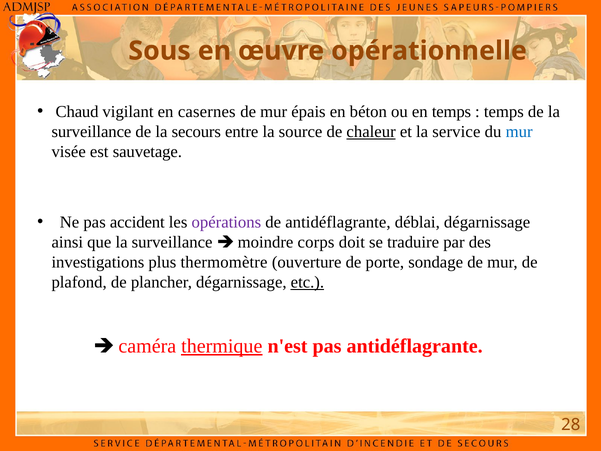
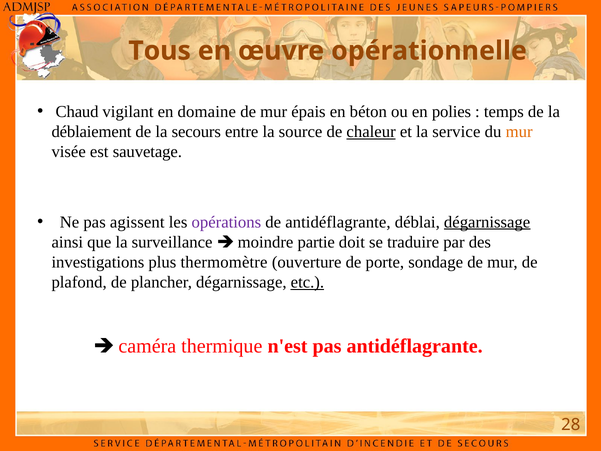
Sous: Sous -> Tous (160, 51)
casernes: casernes -> domaine (207, 112)
en temps: temps -> polies (451, 112)
surveillance: surveillance -> déblaiement (91, 132)
mur colour: blue -> orange (519, 132)
accident: accident -> agissent (137, 222)
dégarnissage underline: none -> present (487, 222)
corps: corps -> partie (316, 242)
thermique underline: present -> none (222, 346)
